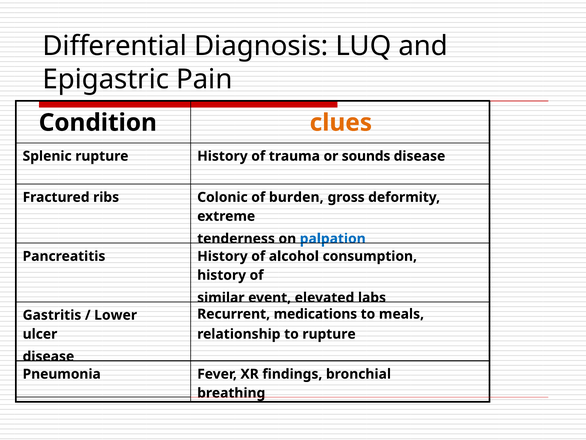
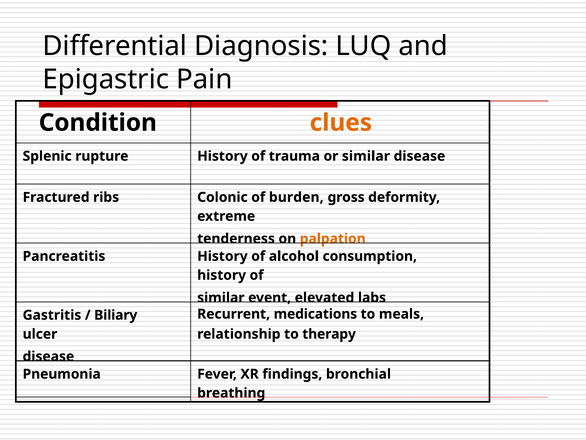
or sounds: sounds -> similar (366, 156)
palpation colour: blue -> orange (333, 238)
Lower: Lower -> Biliary (116, 315)
to rupture: rupture -> therapy (329, 334)
